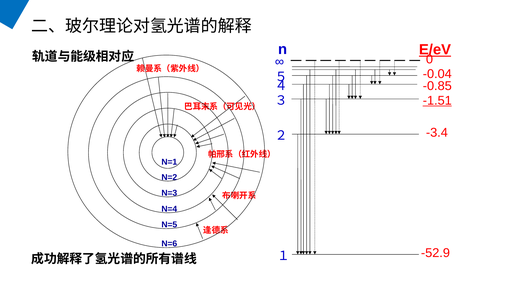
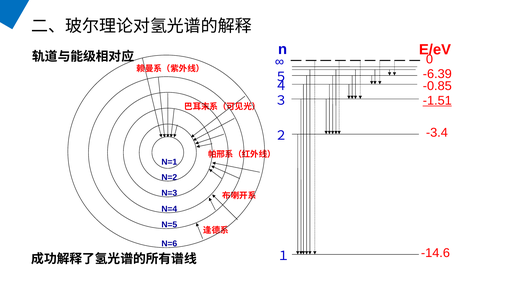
E/eV underline: present -> none (435, 50)
-0.04: -0.04 -> -6.39 (437, 74)
-52.9: -52.9 -> -14.6 (435, 253)
